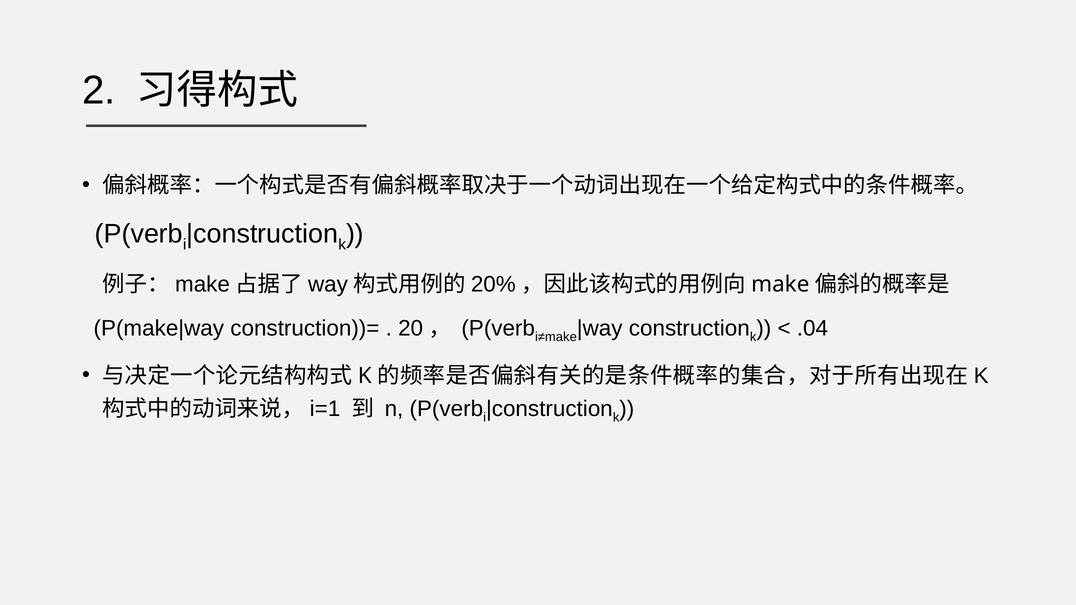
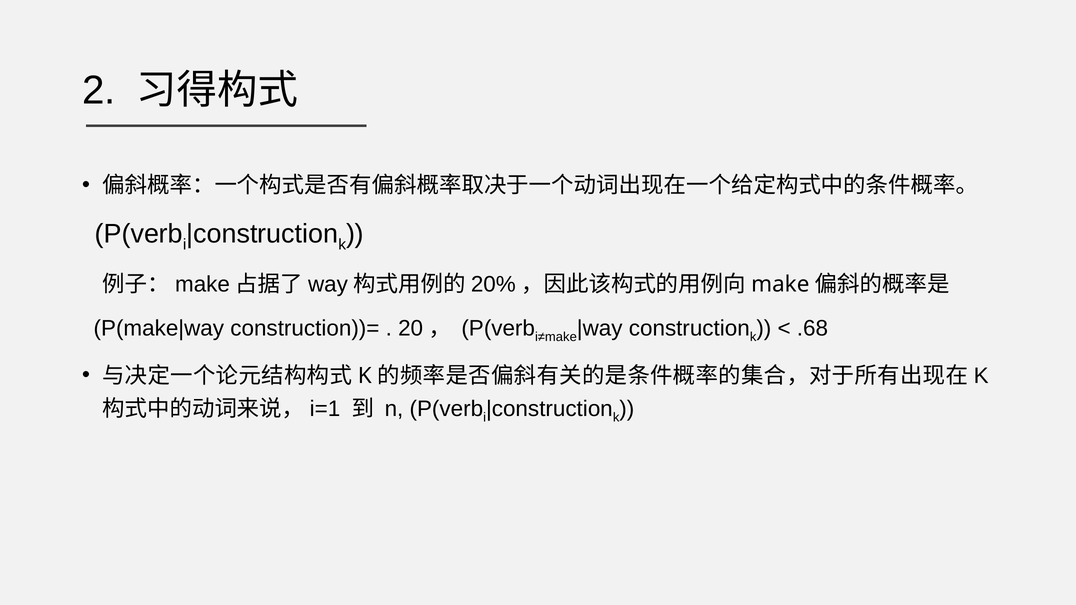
.04: .04 -> .68 (812, 329)
